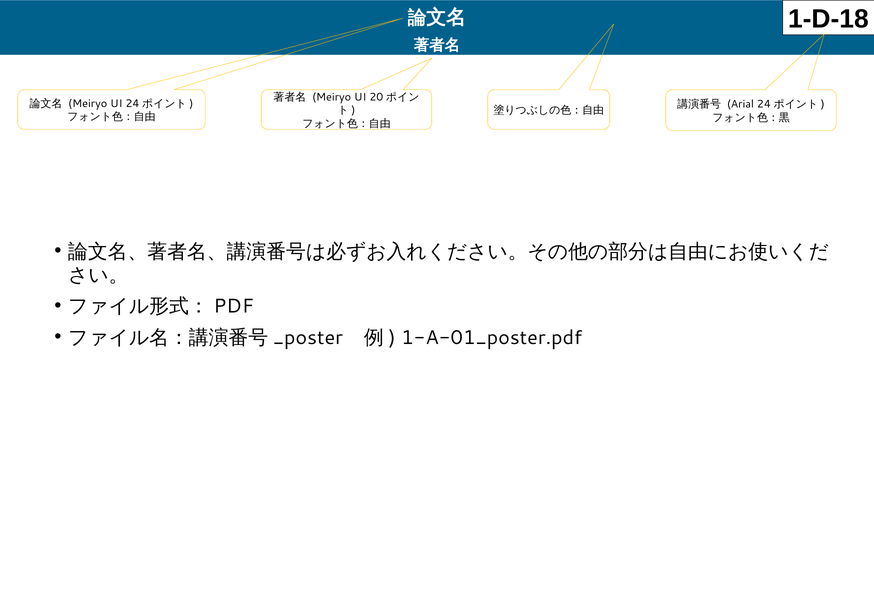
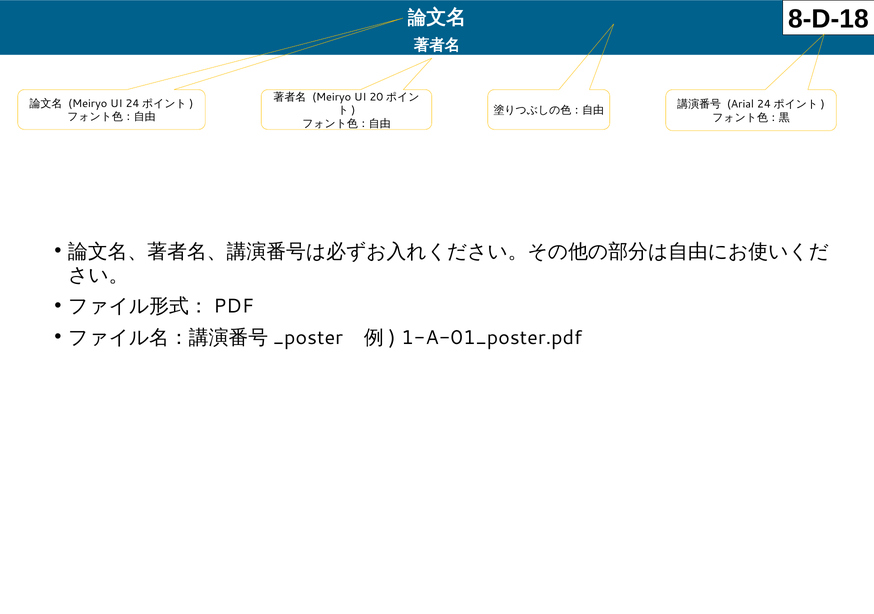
1-D-18: 1-D-18 -> 8-D-18 (828, 19)
